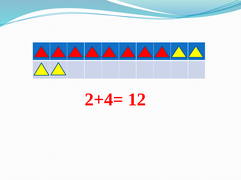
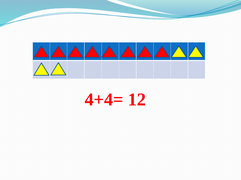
2+4=: 2+4= -> 4+4= (104, 100)
